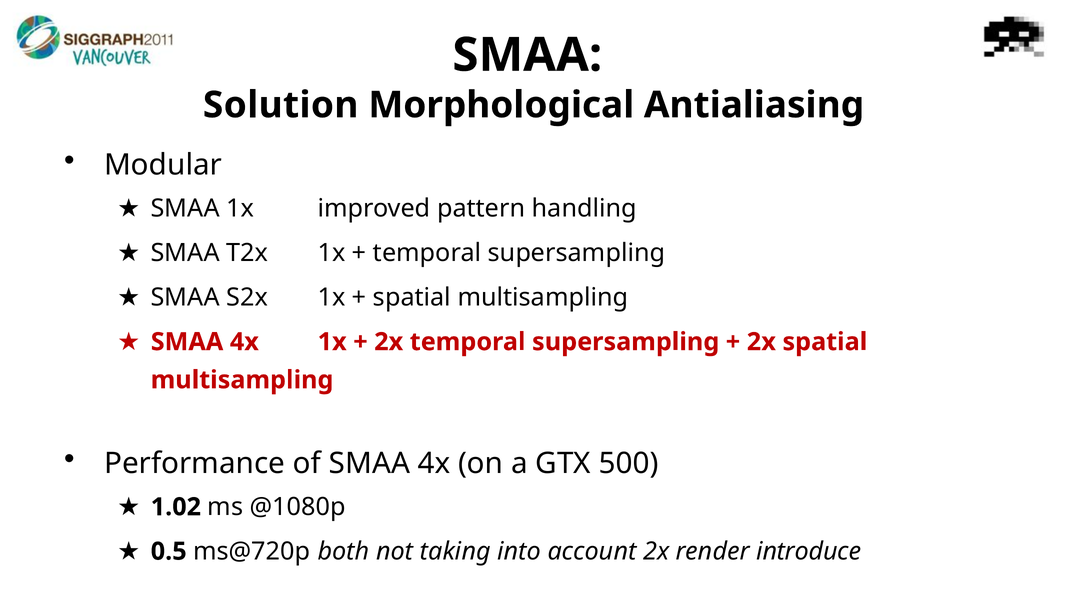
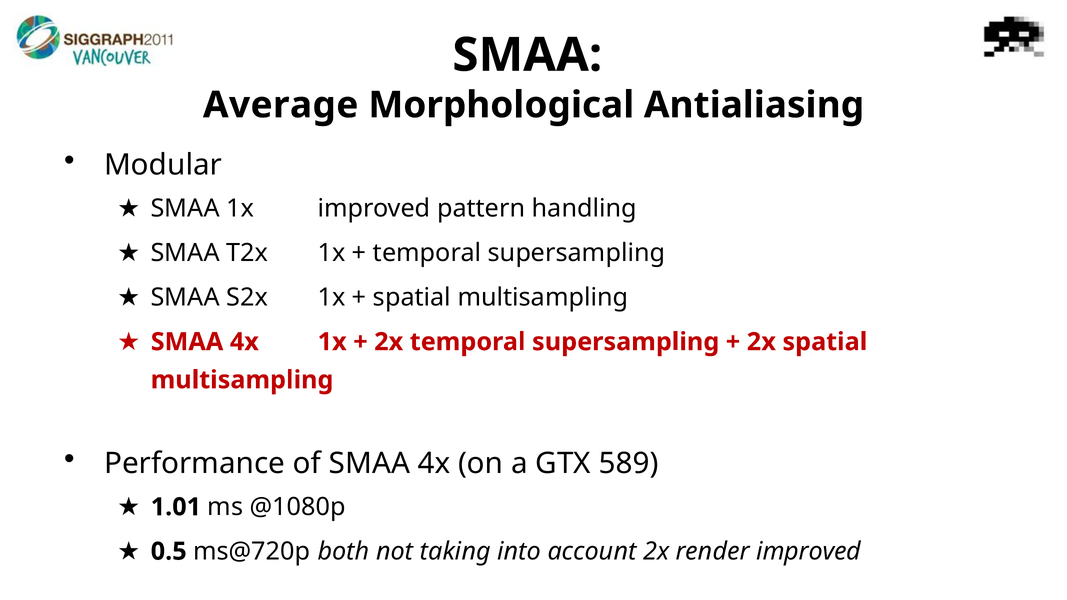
Solution: Solution -> Average (281, 105)
500: 500 -> 589 (629, 464)
1.02: 1.02 -> 1.01 (176, 507)
render introduce: introduce -> improved (809, 552)
